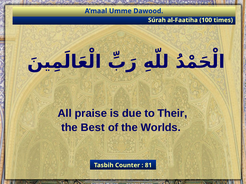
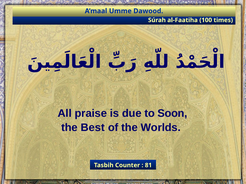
Their: Their -> Soon (172, 114)
